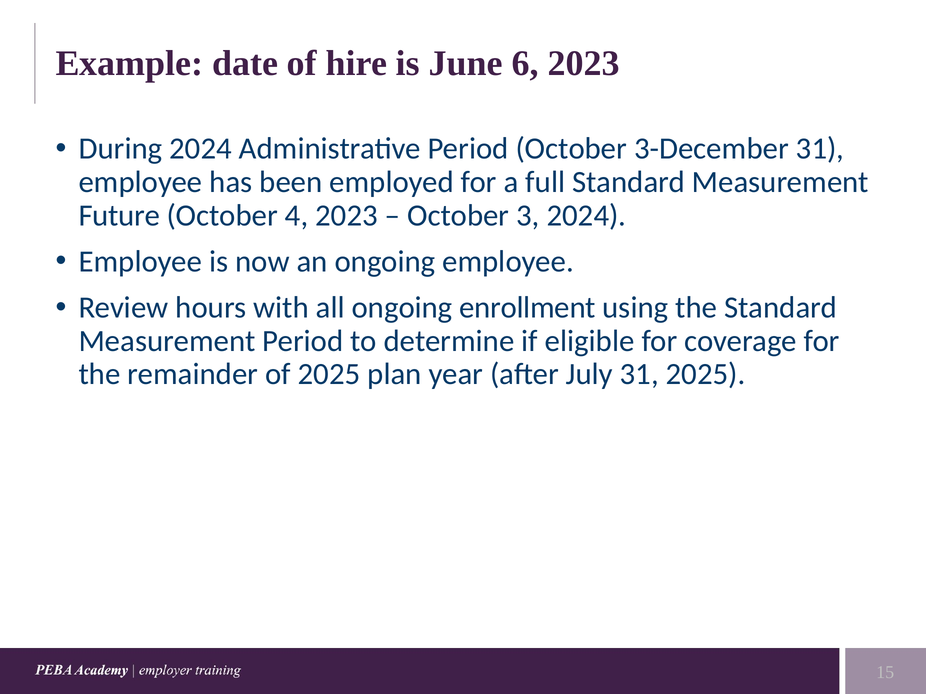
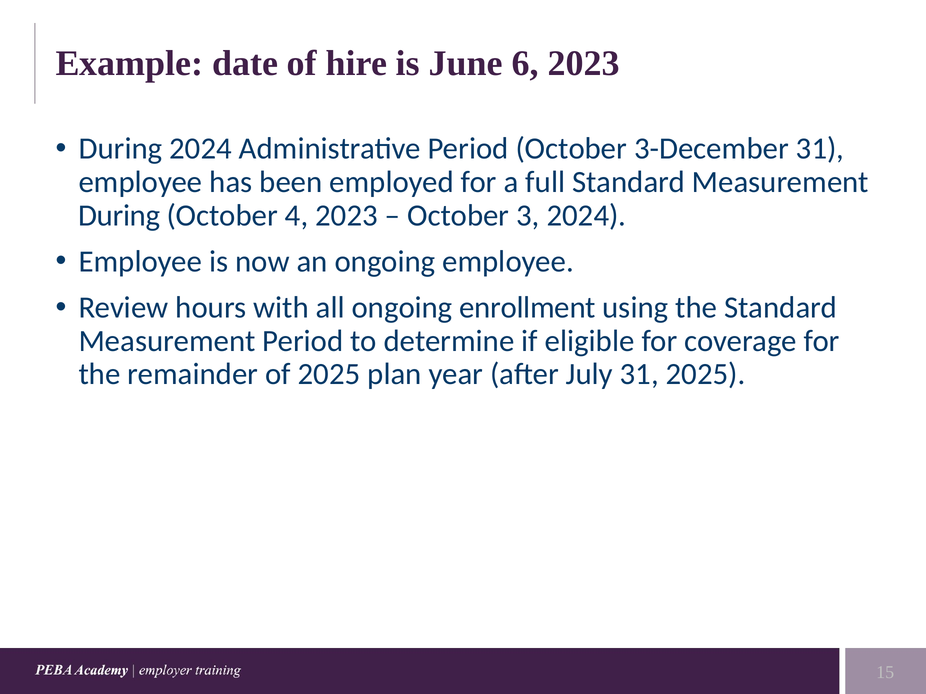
Future: Future -> During (119, 216)
